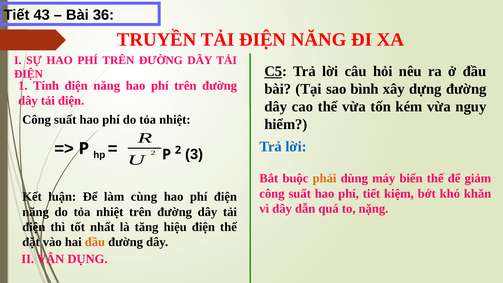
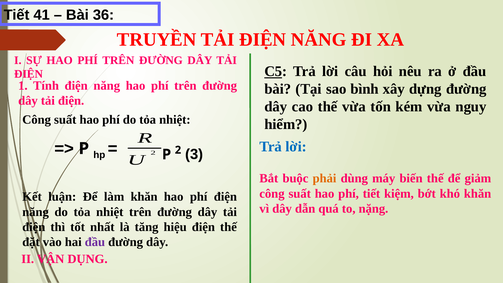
43: 43 -> 41 (42, 15)
làm cùng: cùng -> khăn (144, 197)
đầu colour: orange -> purple (95, 242)
